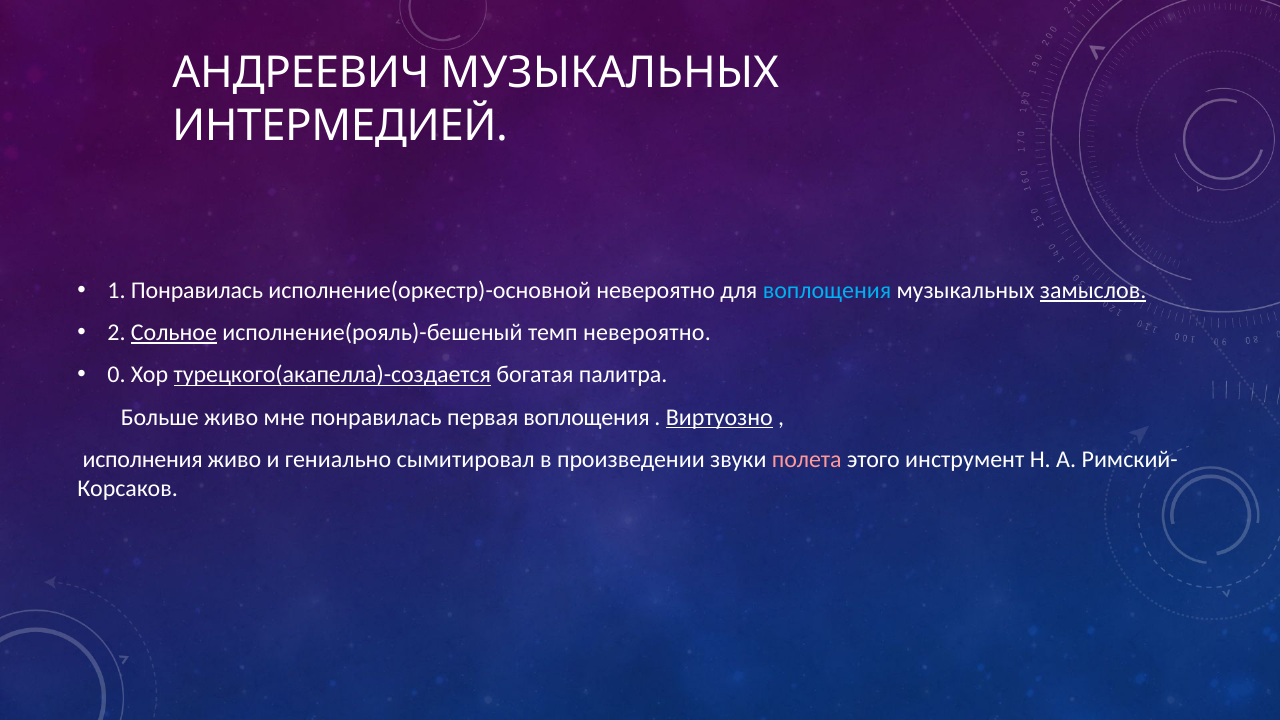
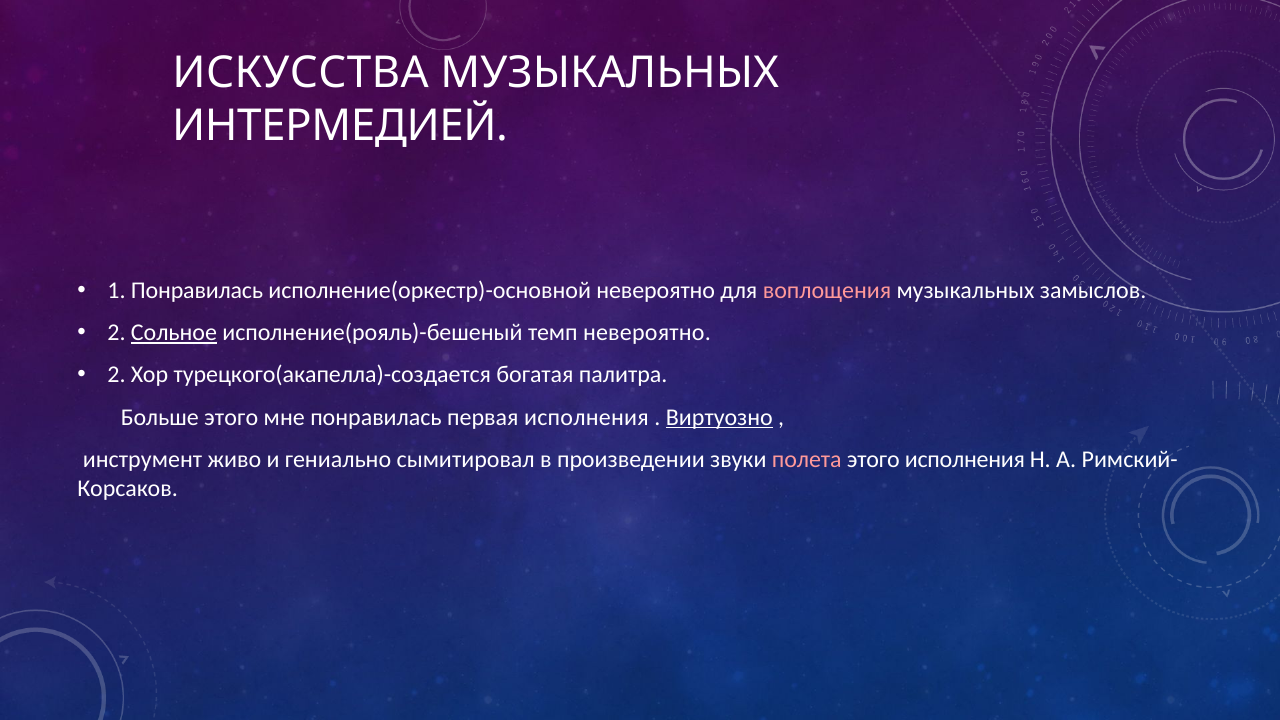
АНДРЕЕВИЧ: АНДРЕЕВИЧ -> ИСКУССТВА (301, 73)
воплощения colour: light blue -> pink (827, 291)
замыслов underline: present -> none (1093, 291)
0: 0 -> 2 (117, 375)
турецкого(акапелла)-создается underline: present -> none (332, 375)
Больше живо: живо -> этого (231, 417)
первая воплощения: воплощения -> исполнения (586, 417)
исполнения: исполнения -> инструмент (142, 459)
этого инструмент: инструмент -> исполнения (965, 459)
